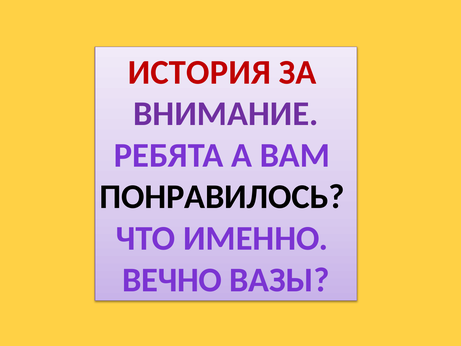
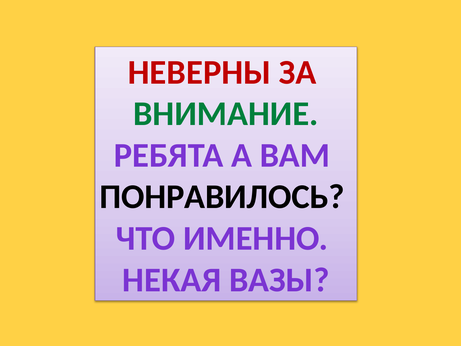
ИСТОРИЯ: ИСТОРИЯ -> НЕВЕРНЫ (199, 72)
ВНИМАНИЕ colour: purple -> green (226, 114)
ВЕЧНО: ВЕЧНО -> НЕКАЯ (172, 280)
